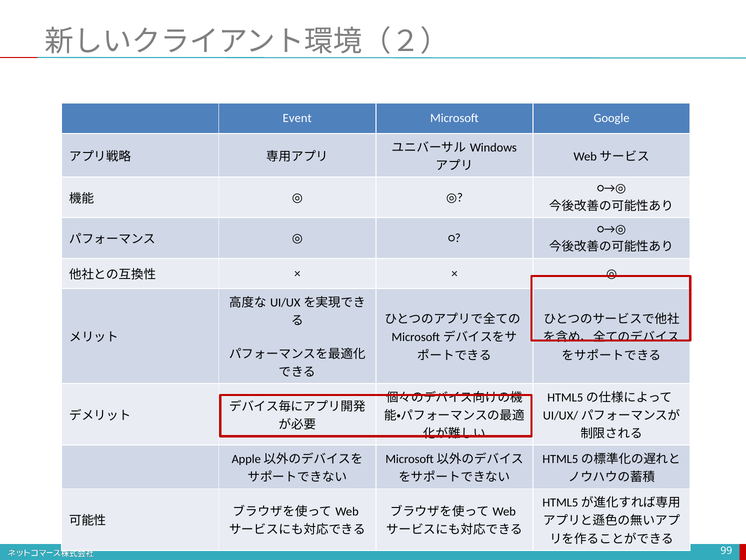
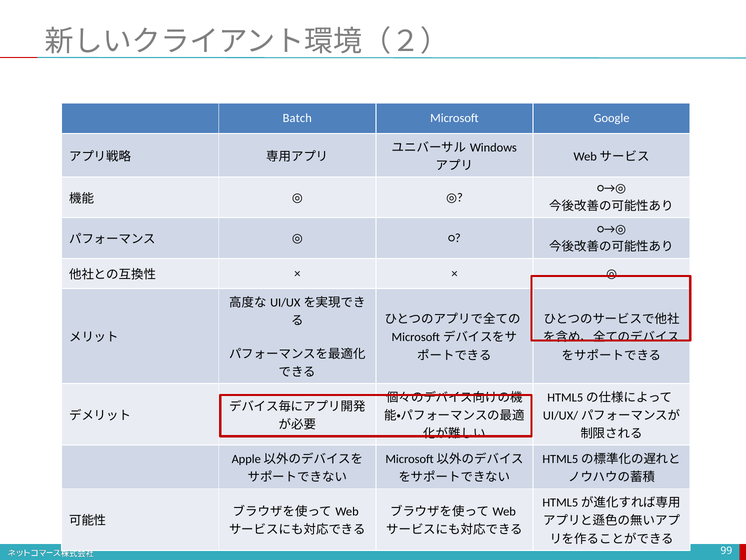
Event: Event -> Batch (297, 118)
